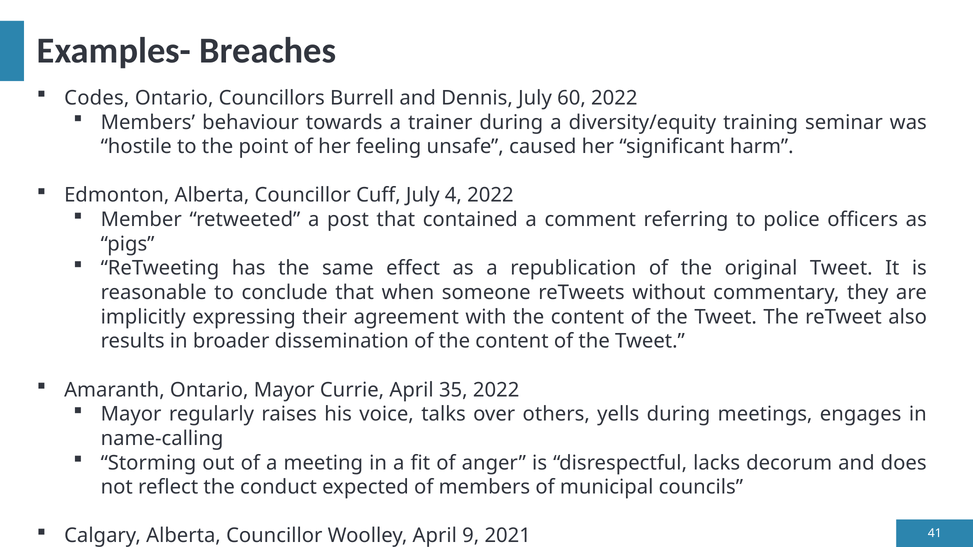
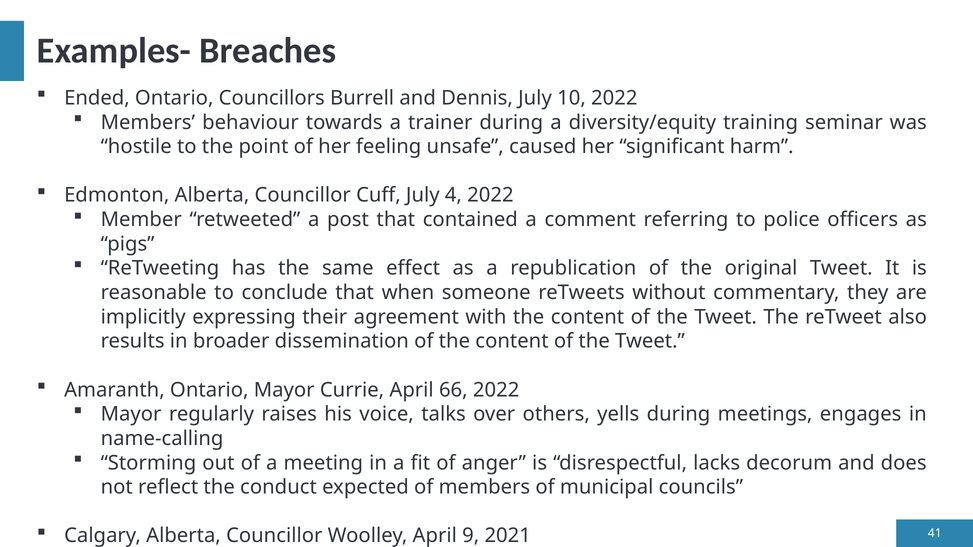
Codes: Codes -> Ended (97, 98)
60: 60 -> 10 (571, 98)
35: 35 -> 66 (453, 390)
